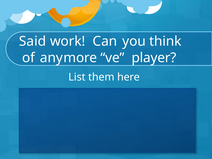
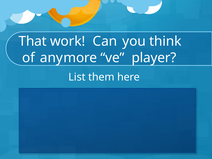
Said: Said -> That (33, 41)
